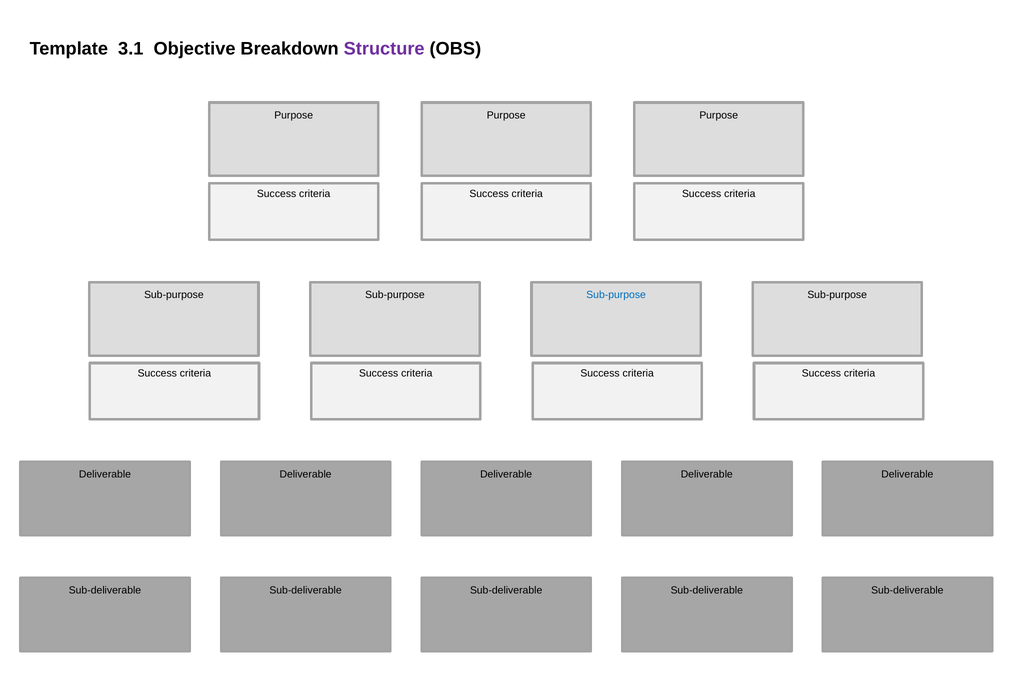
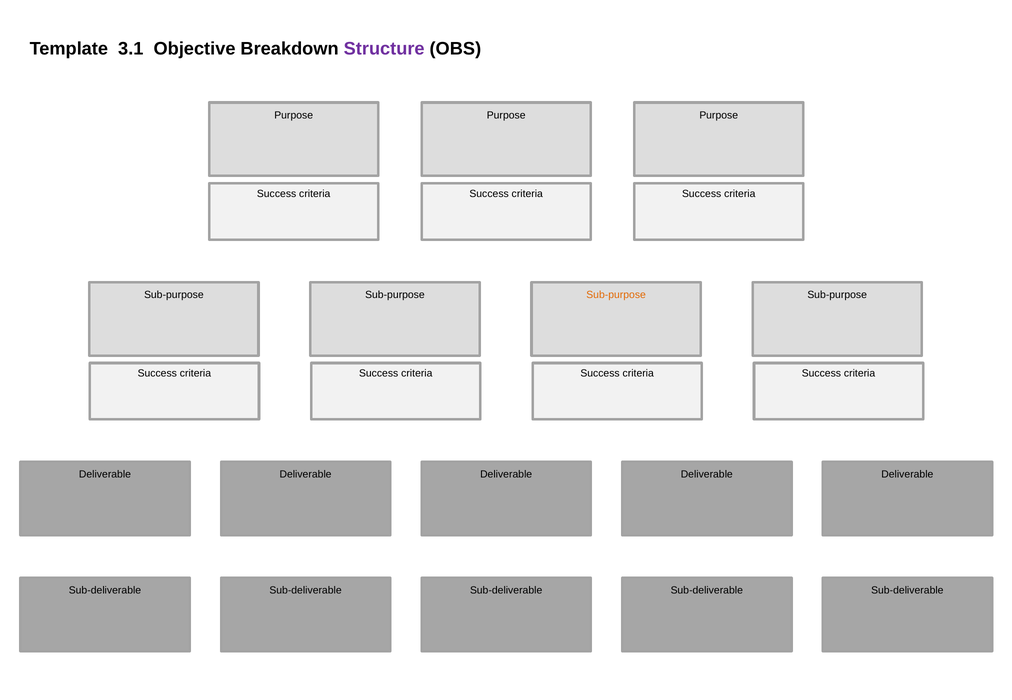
Sub-purpose colour: blue -> orange (616, 295)
